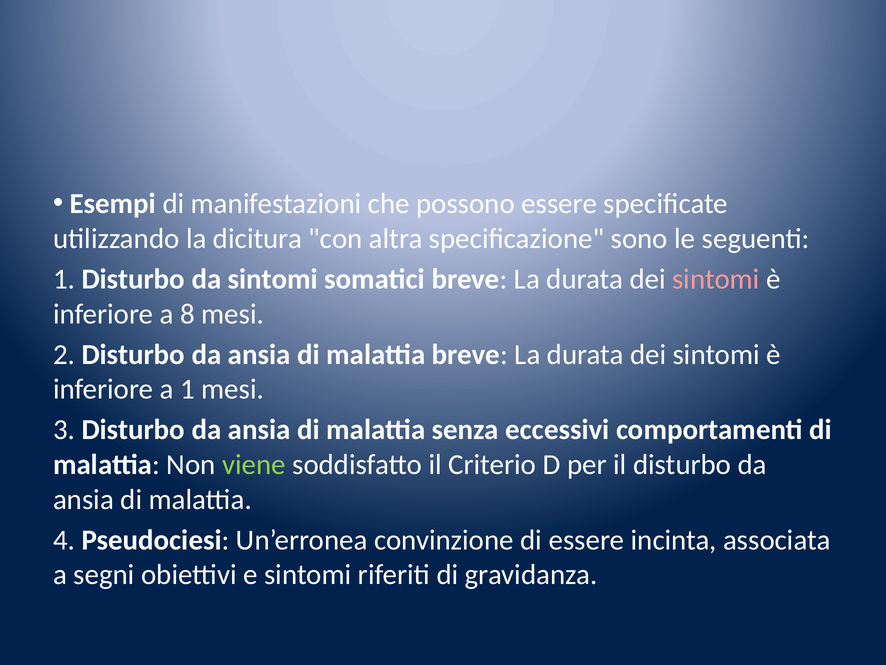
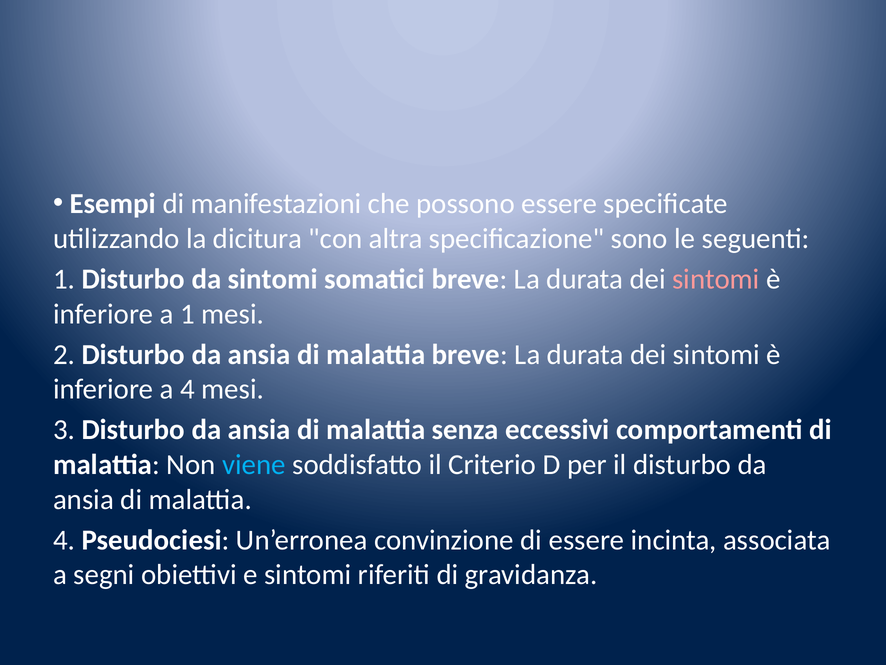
a 8: 8 -> 1 (188, 314)
a 1: 1 -> 4 (188, 389)
viene colour: light green -> light blue (254, 464)
